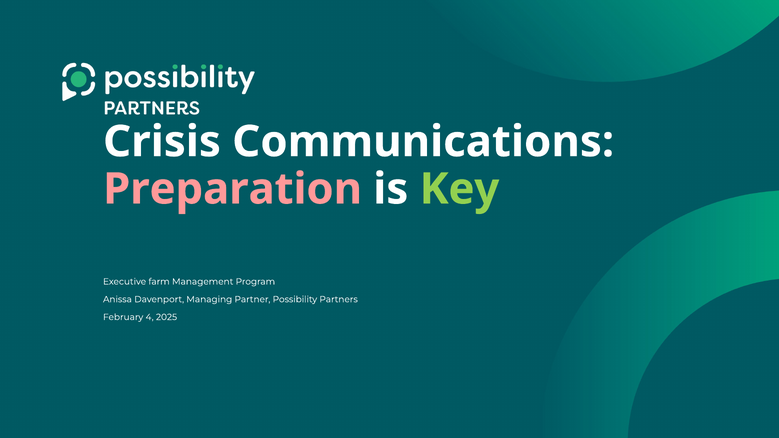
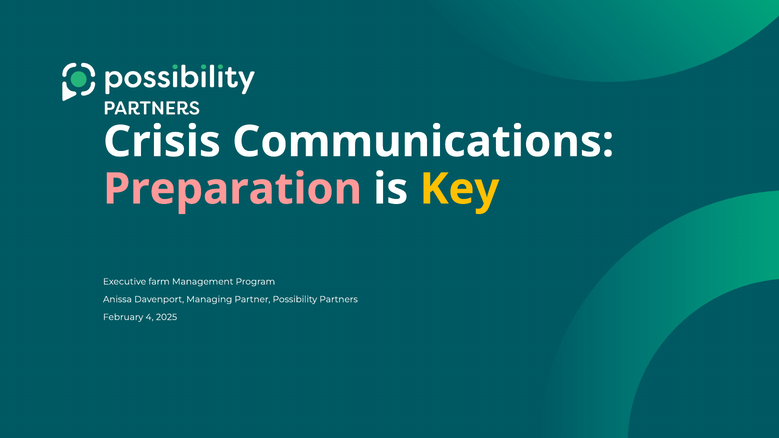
Key colour: light green -> yellow (459, 189)
